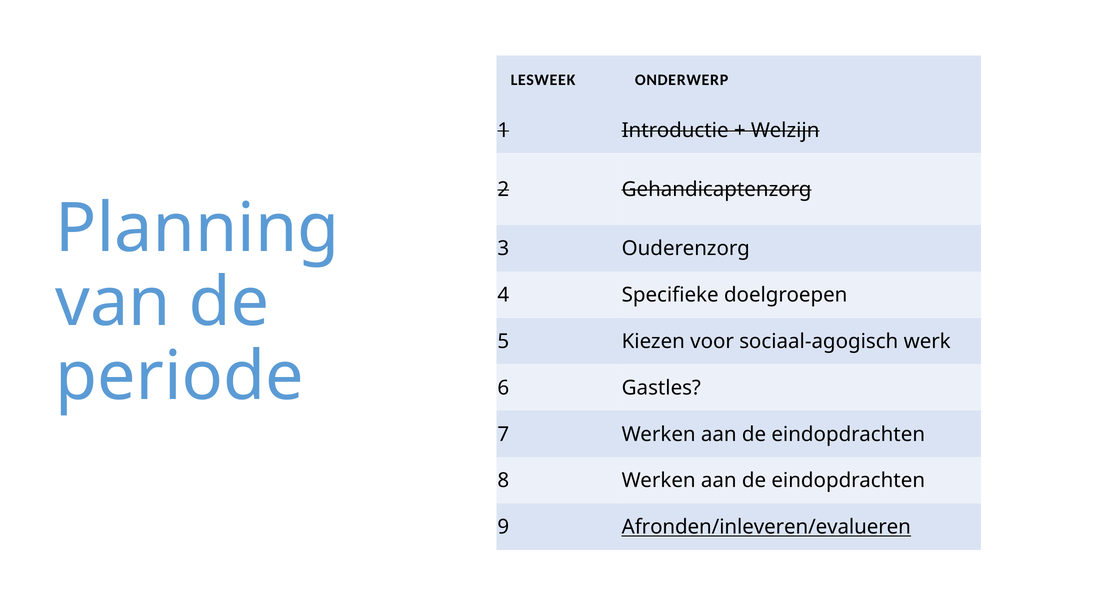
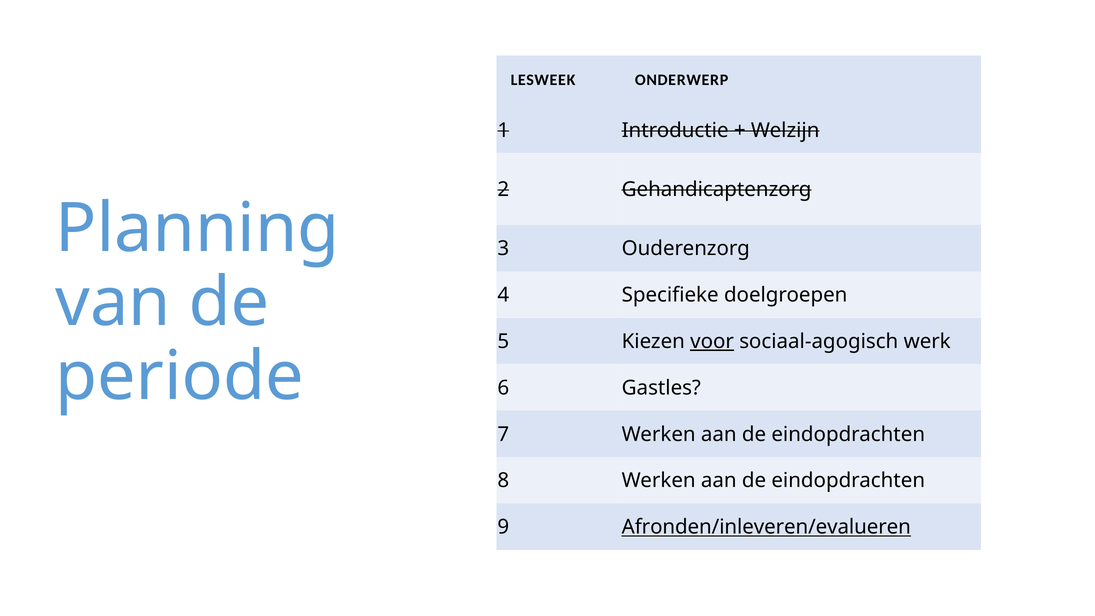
voor underline: none -> present (712, 341)
